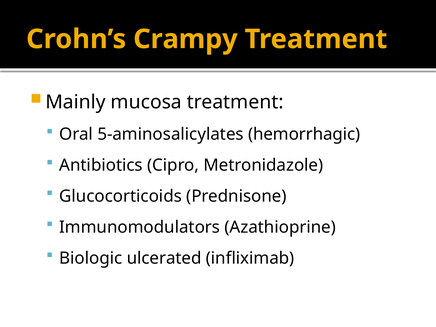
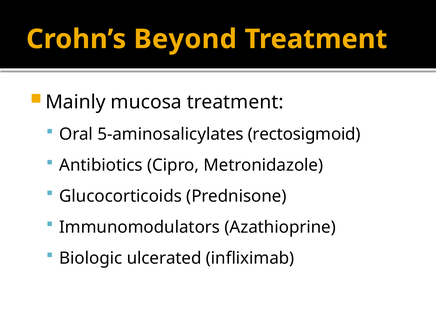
Crampy: Crampy -> Beyond (185, 39)
hemorrhagic: hemorrhagic -> rectosigmoid (304, 134)
